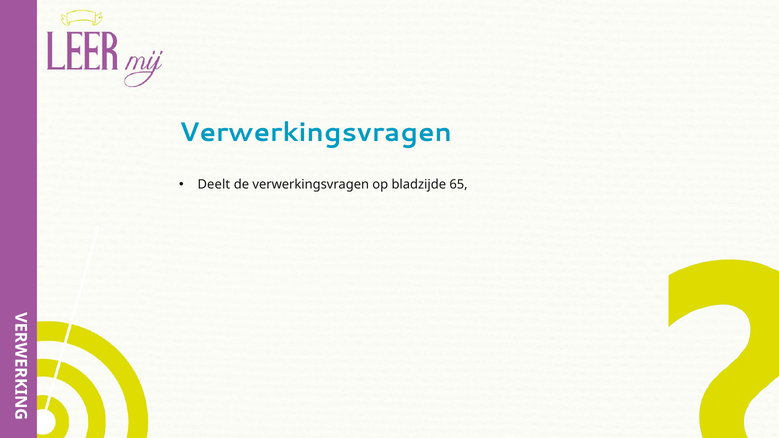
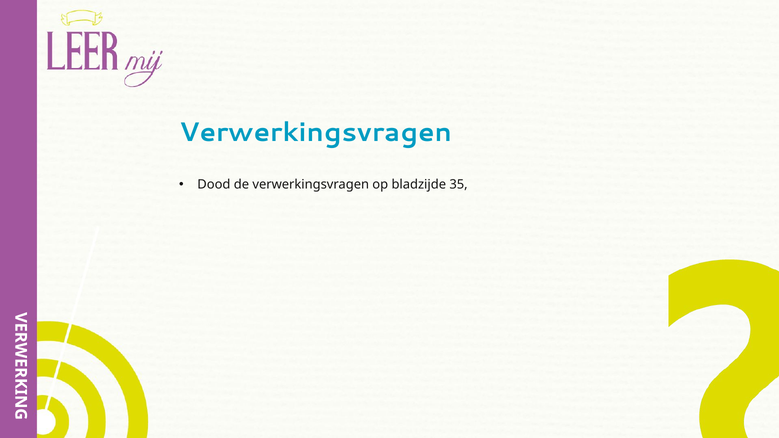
Deelt: Deelt -> Dood (214, 184)
65: 65 -> 35 (459, 184)
